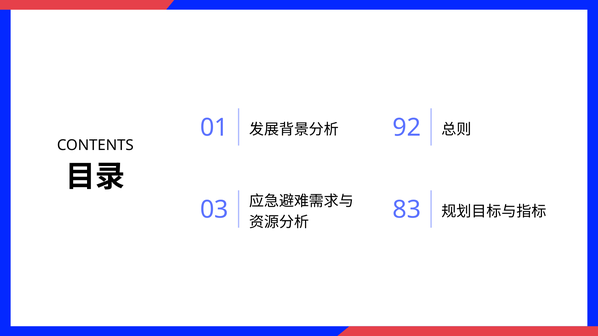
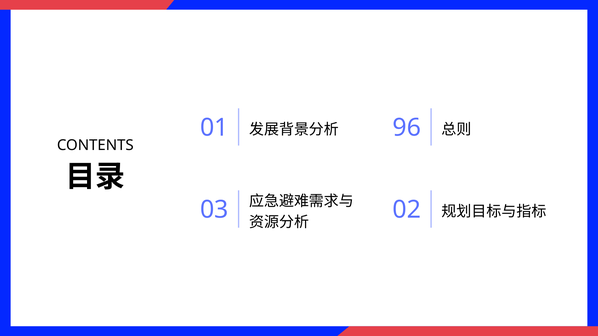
92: 92 -> 96 (407, 128)
83: 83 -> 02 (407, 210)
